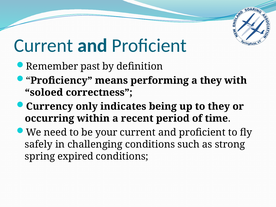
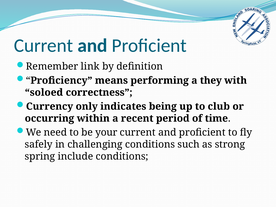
past: past -> link (90, 66)
to they: they -> club (219, 106)
expired: expired -> include (75, 156)
